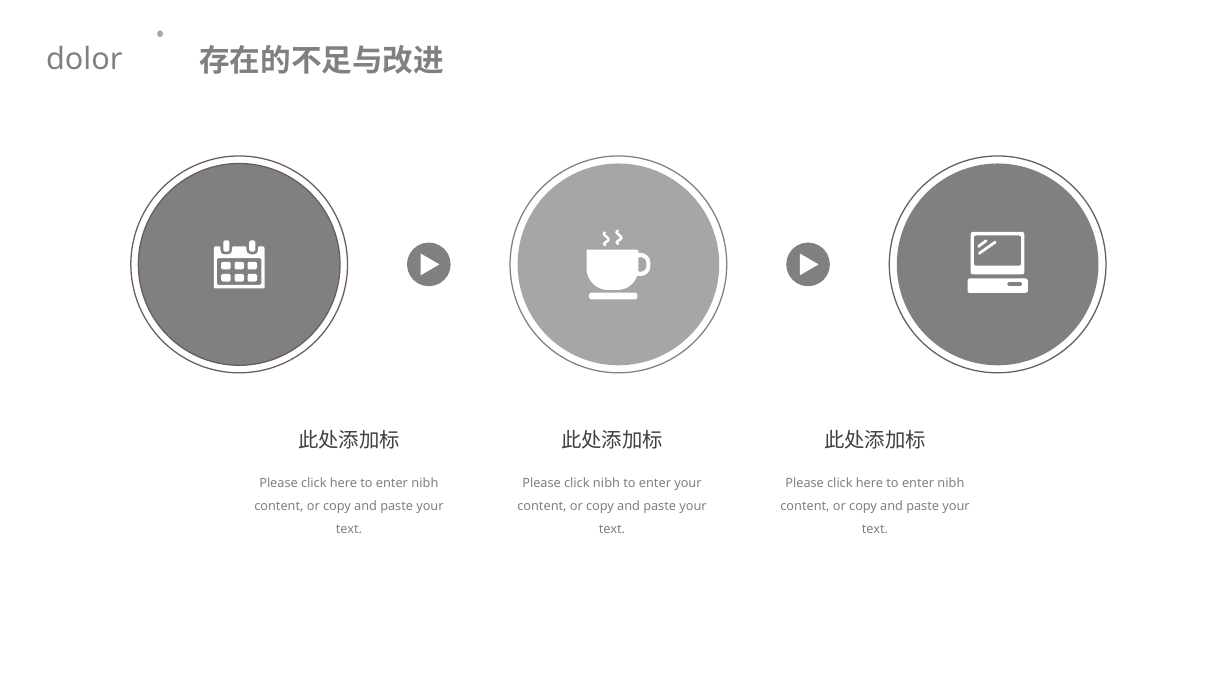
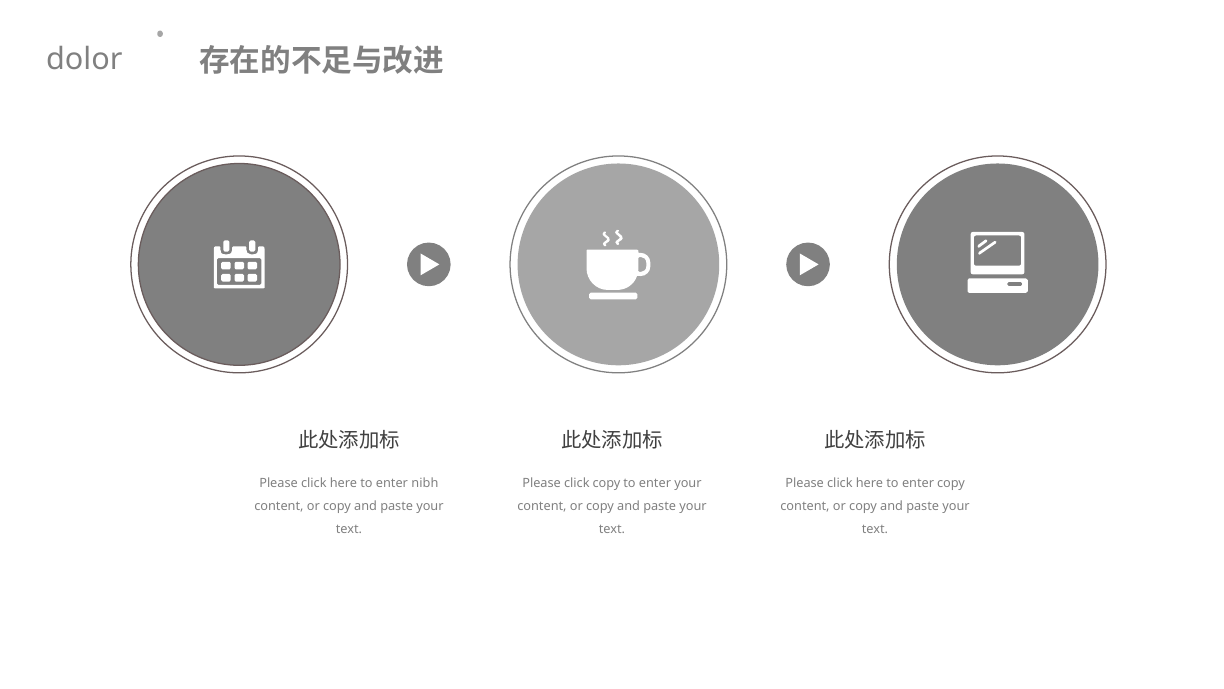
click nibh: nibh -> copy (607, 483)
nibh: nibh -> copy (951, 483)
